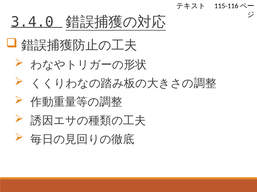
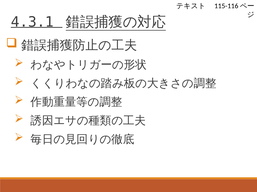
3.4.0: 3.4.0 -> 4.3.1 (32, 22)
